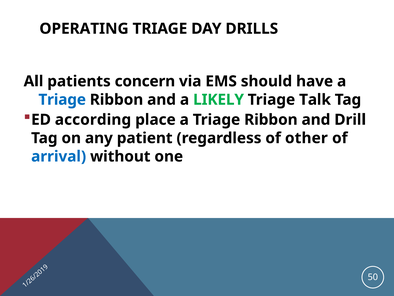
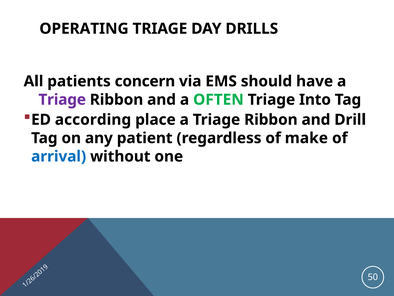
Triage colour: blue -> purple (62, 100)
LIKELY: LIKELY -> OFTEN (218, 100)
Talk: Talk -> Into (315, 100)
other: other -> make (306, 138)
